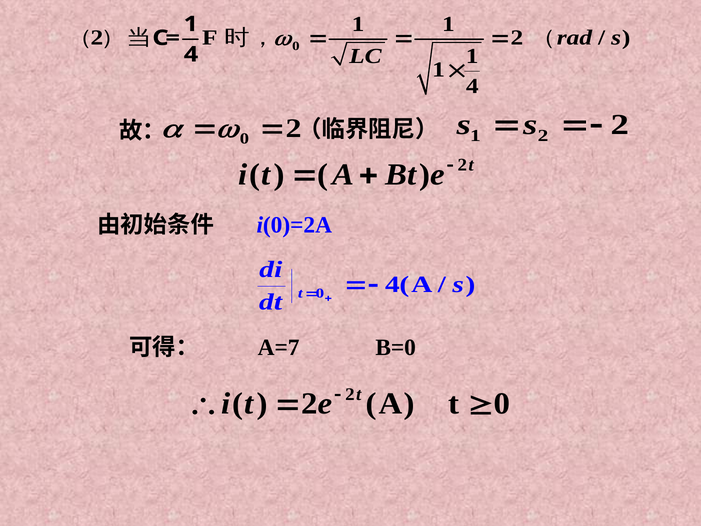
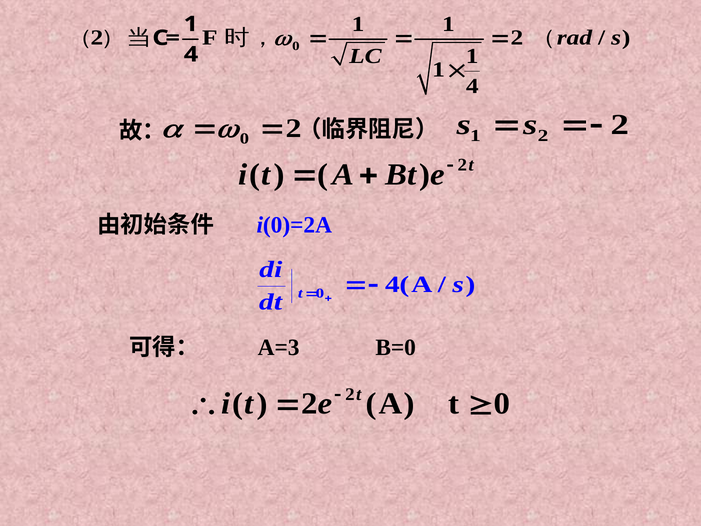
A=7: A=7 -> A=3 (279, 347)
